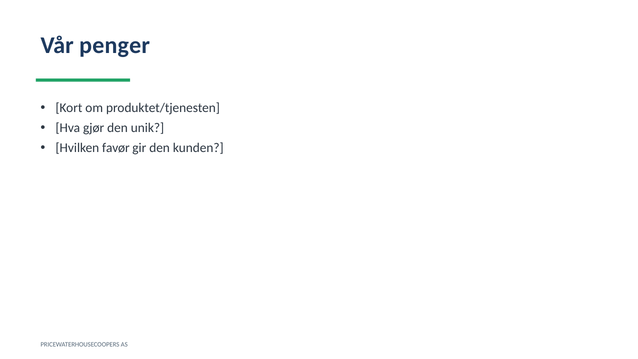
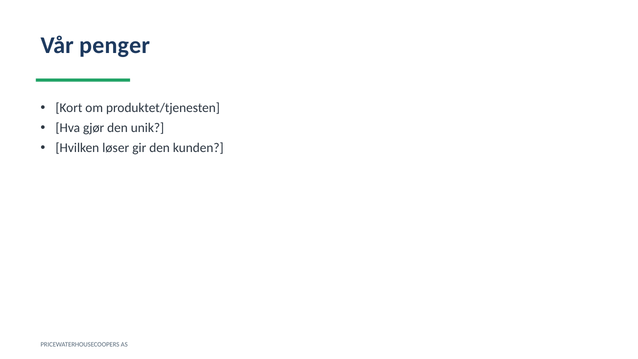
favør: favør -> løser (116, 148)
